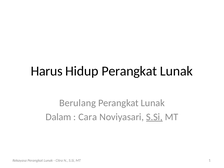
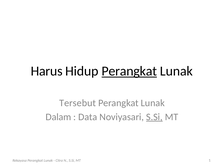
Perangkat underline: none -> present (129, 71)
Berulang: Berulang -> Tersebut (78, 103)
Cara: Cara -> Data (88, 117)
